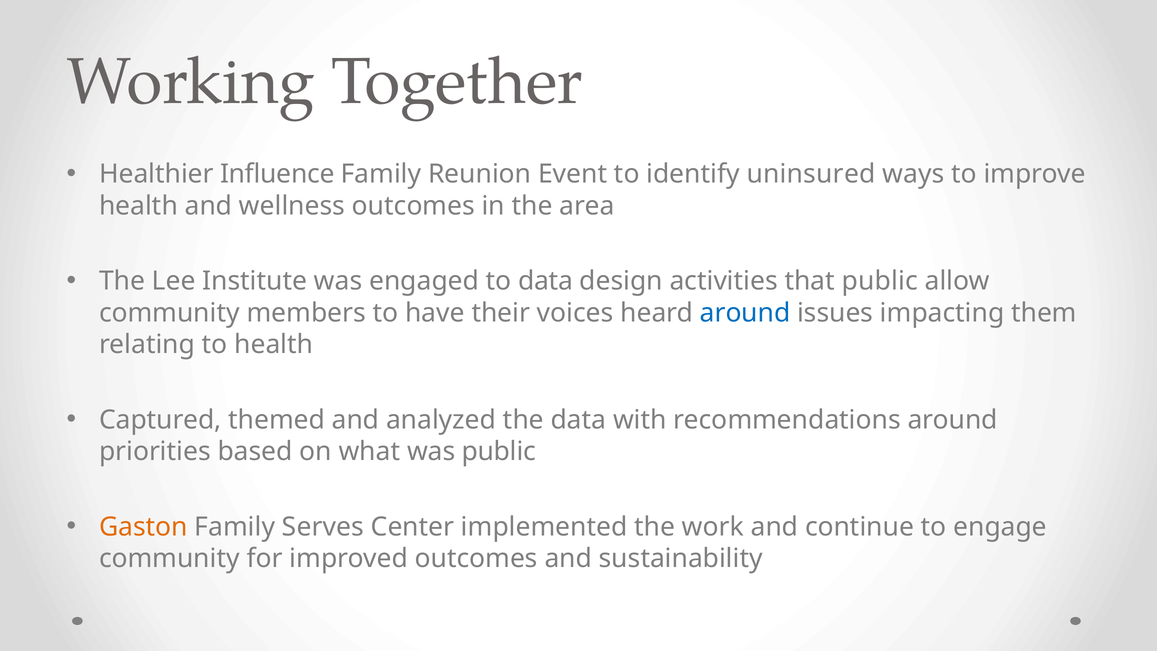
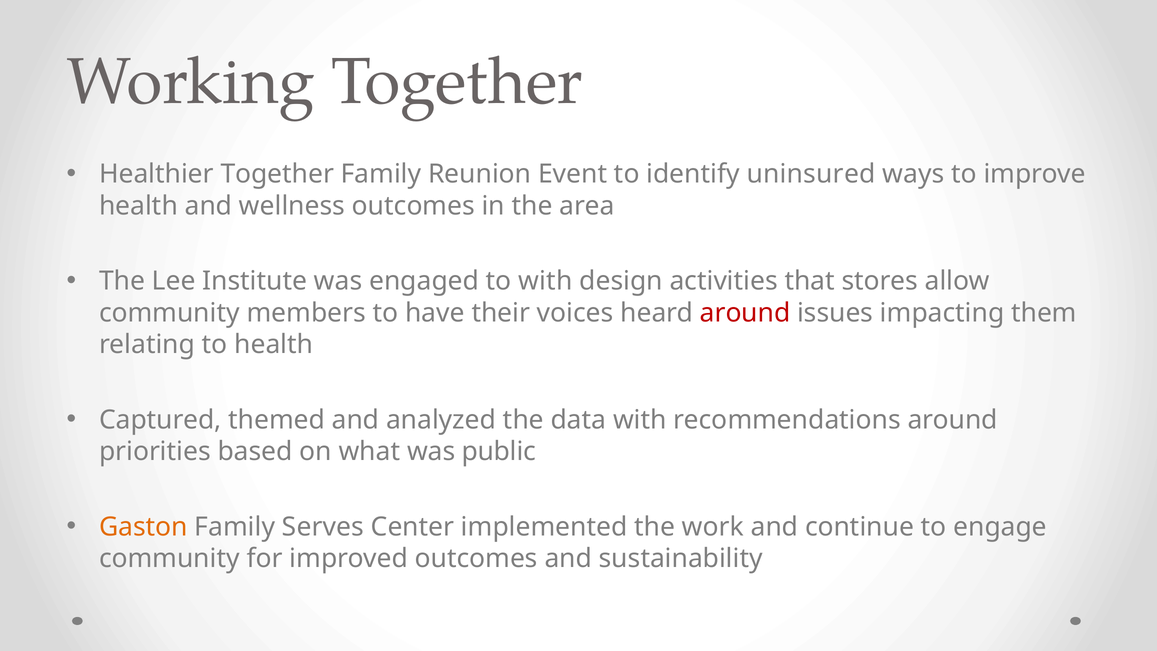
Healthier Influence: Influence -> Together (277, 174)
to data: data -> with (545, 281)
that public: public -> stores (880, 281)
around colour: blue -> red (745, 313)
